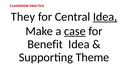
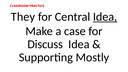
case underline: present -> none (75, 31)
Benefit: Benefit -> Discuss (45, 44)
Theme: Theme -> Mostly (92, 57)
